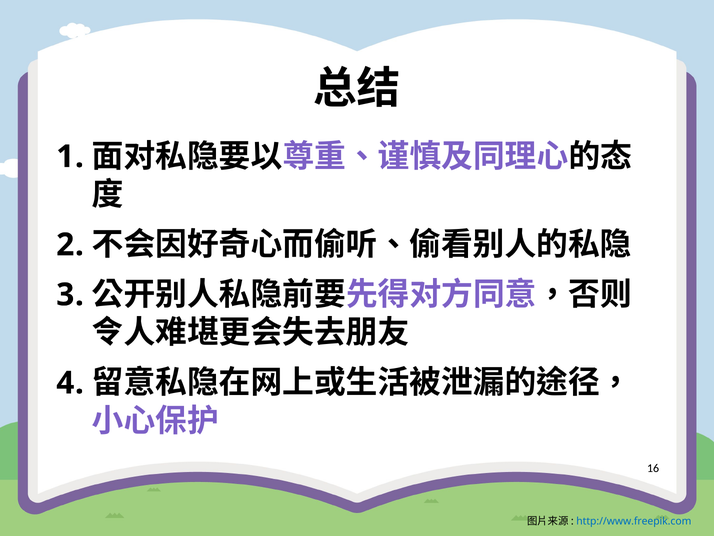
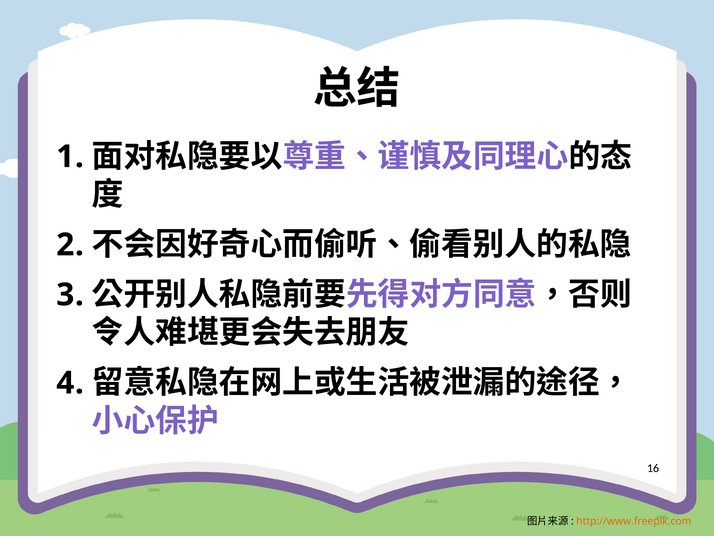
http://www.freepik.com colour: blue -> orange (634, 521)
